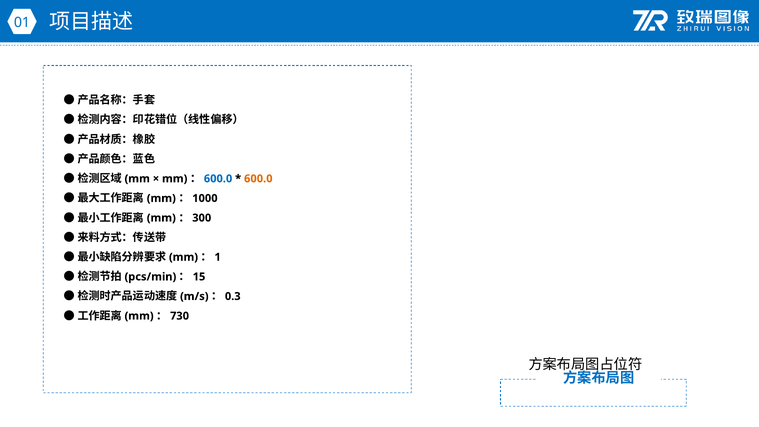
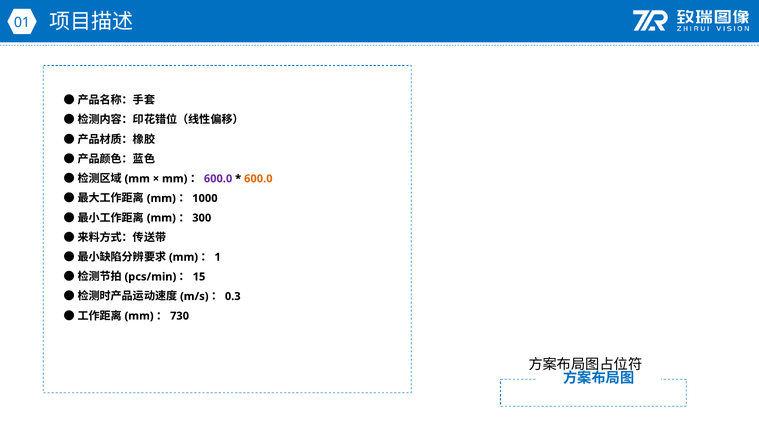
600.0 colour: blue -> purple (218, 179)
